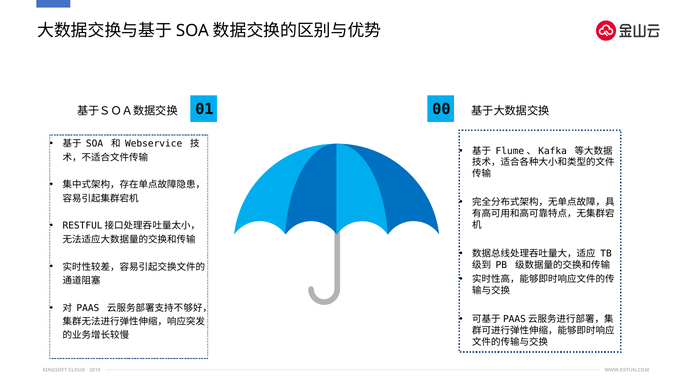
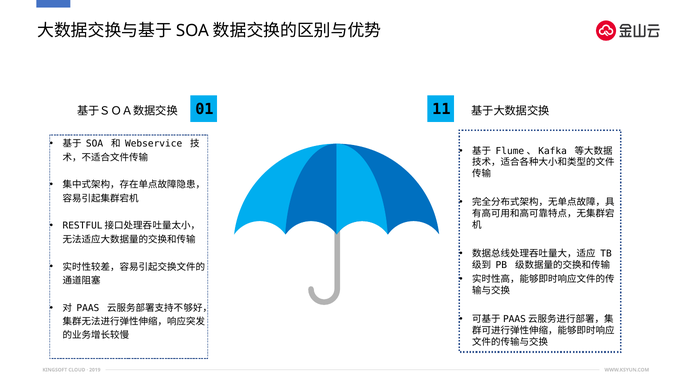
00: 00 -> 11 (441, 109)
